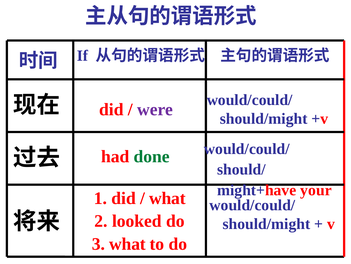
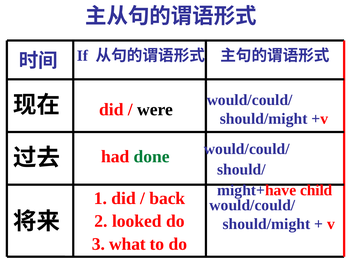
were colour: purple -> black (155, 109)
your: your -> child (316, 190)
what: what -> back (167, 198)
